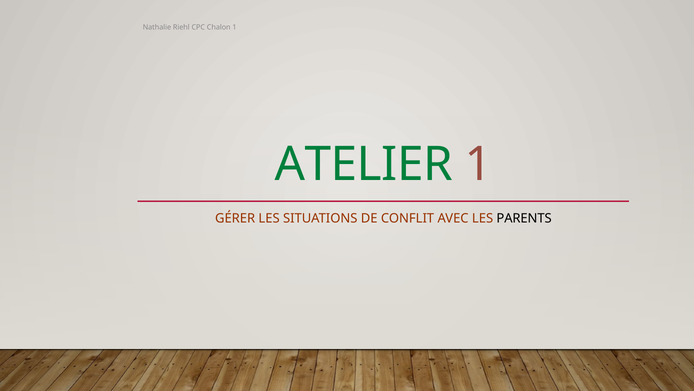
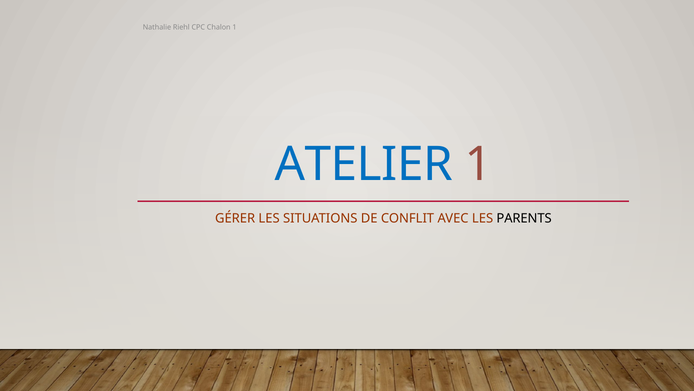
ATELIER colour: green -> blue (364, 164)
